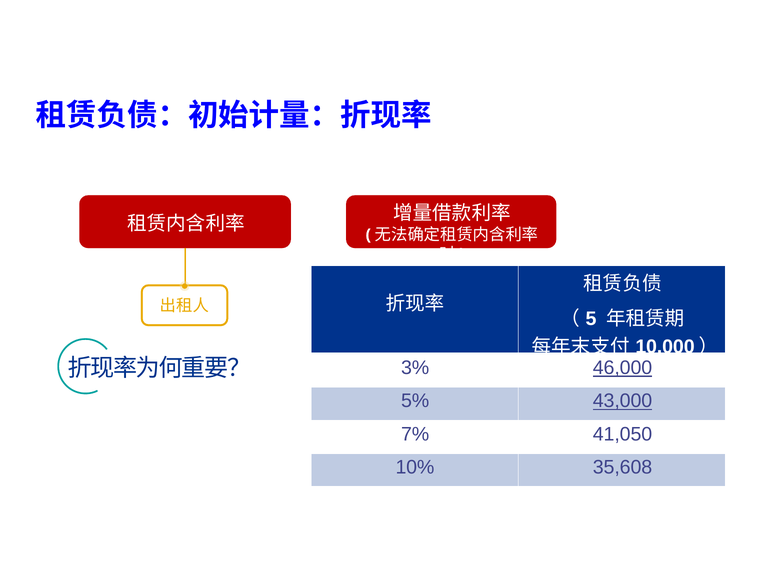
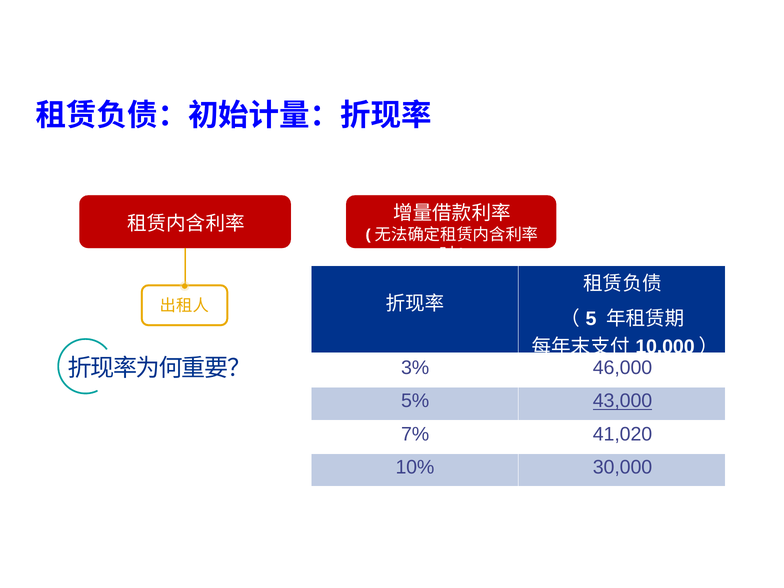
46,000 underline: present -> none (623, 368)
41,050: 41,050 -> 41,020 (623, 434)
35,608: 35,608 -> 30,000 (623, 467)
